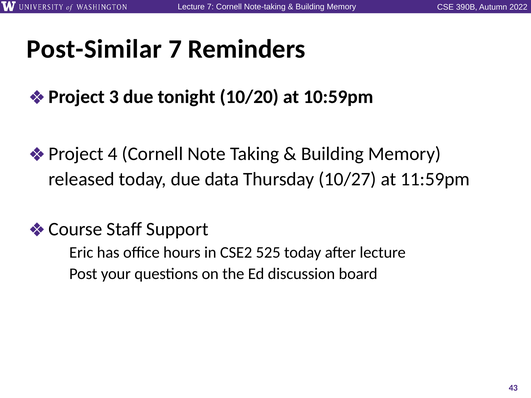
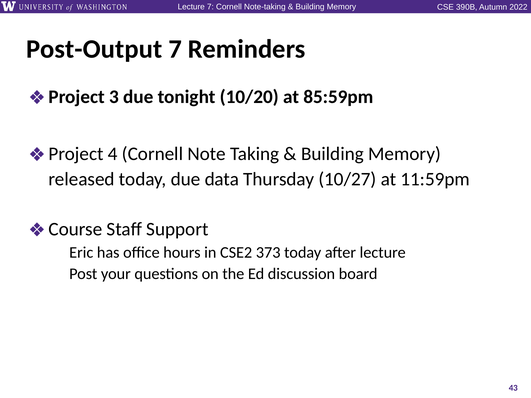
Post-Similar: Post-Similar -> Post-Output (94, 49)
10:59pm: 10:59pm -> 85:59pm (338, 97)
525: 525 -> 373 (268, 253)
